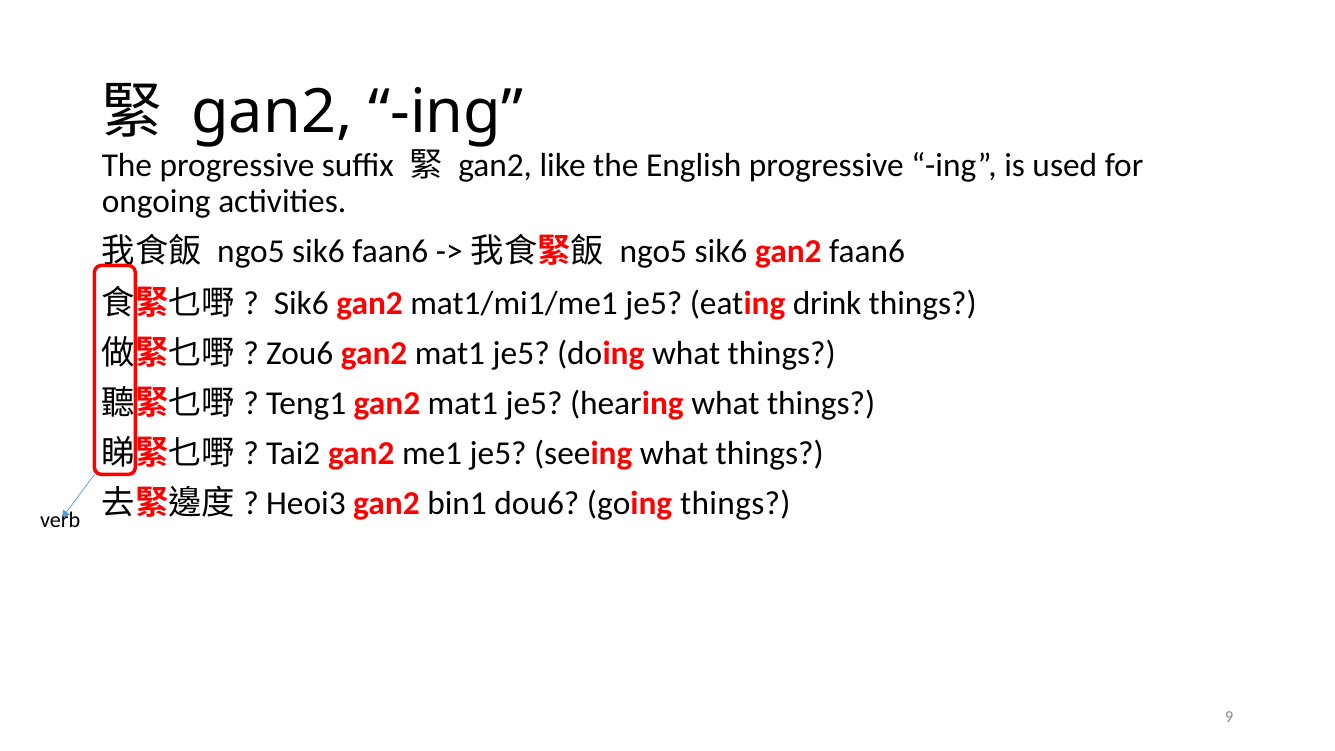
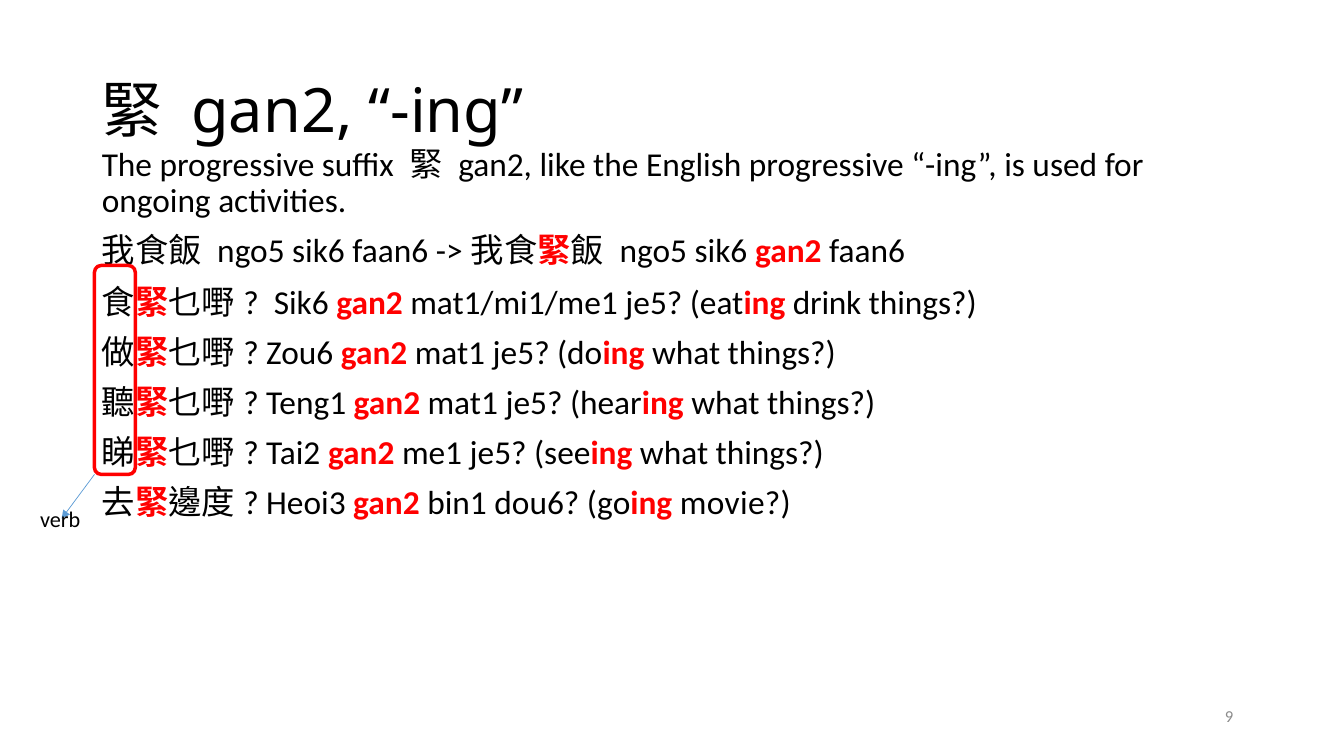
going things: things -> movie (735, 503)
